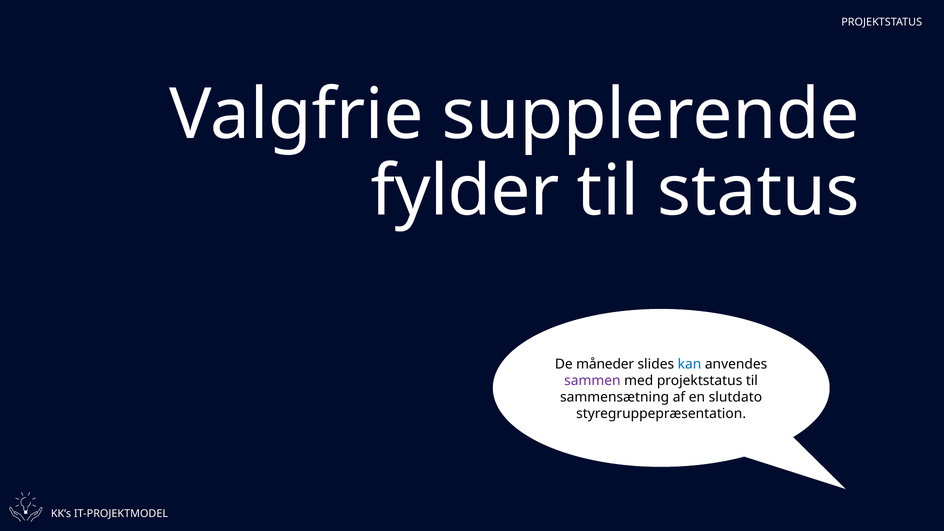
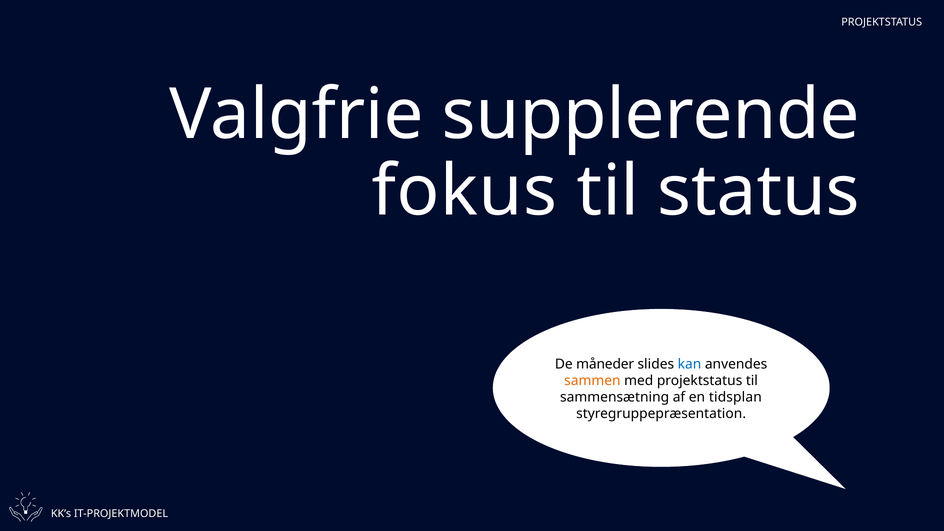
fylder: fylder -> fokus (464, 192)
sammen colour: purple -> orange (592, 381)
slutdato: slutdato -> tidsplan (735, 397)
